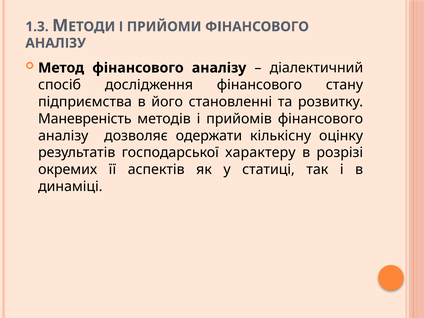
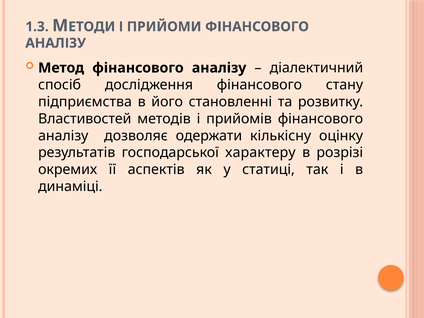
Маневреність: Маневреність -> Властивостей (85, 119)
